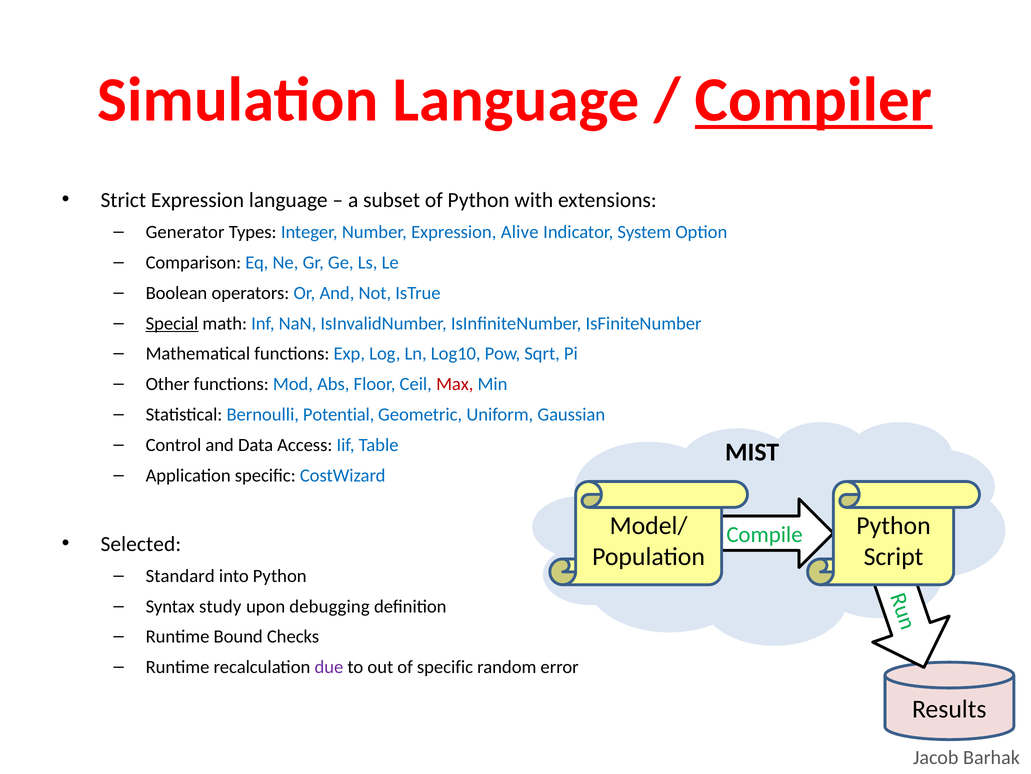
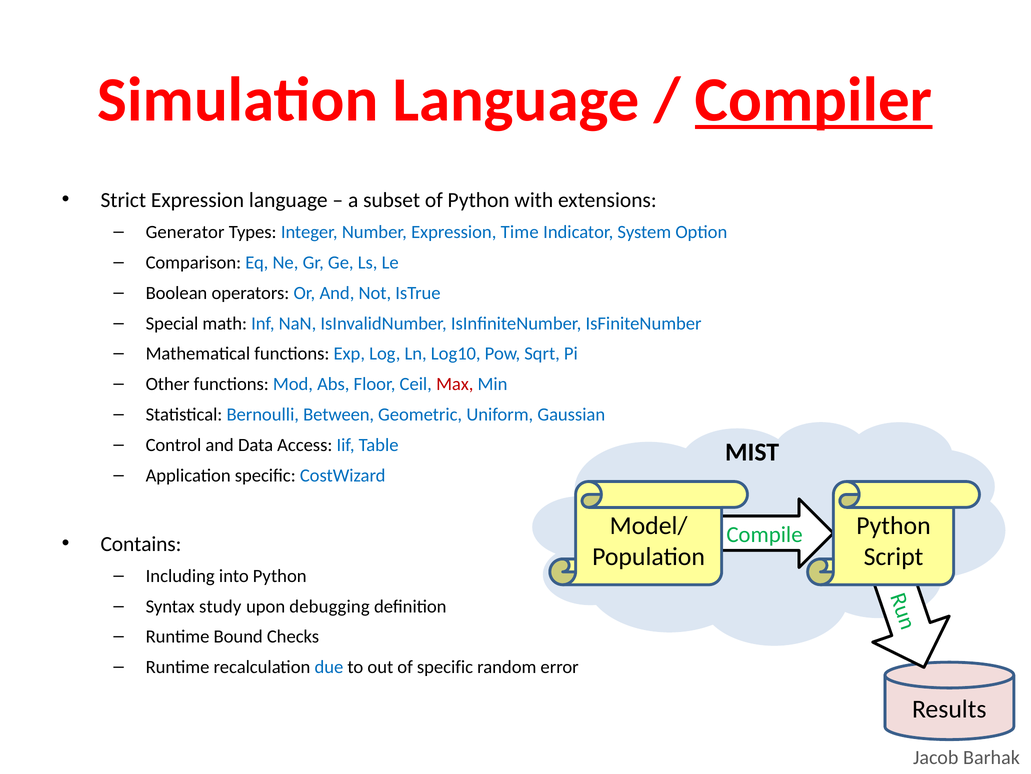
Alive: Alive -> Time (520, 232)
Special underline: present -> none (172, 323)
Potential: Potential -> Between (339, 414)
Selected: Selected -> Contains (141, 543)
Standard: Standard -> Including (180, 575)
due colour: purple -> blue (329, 667)
